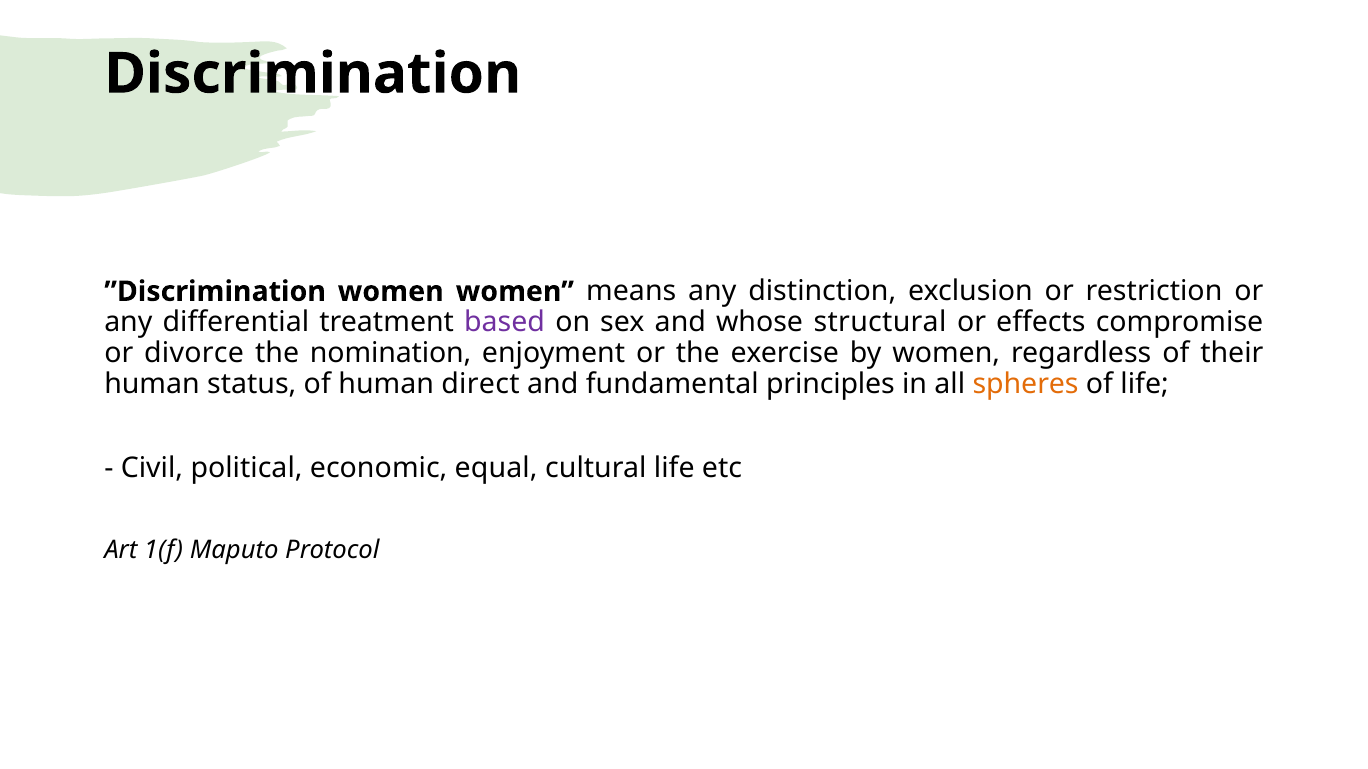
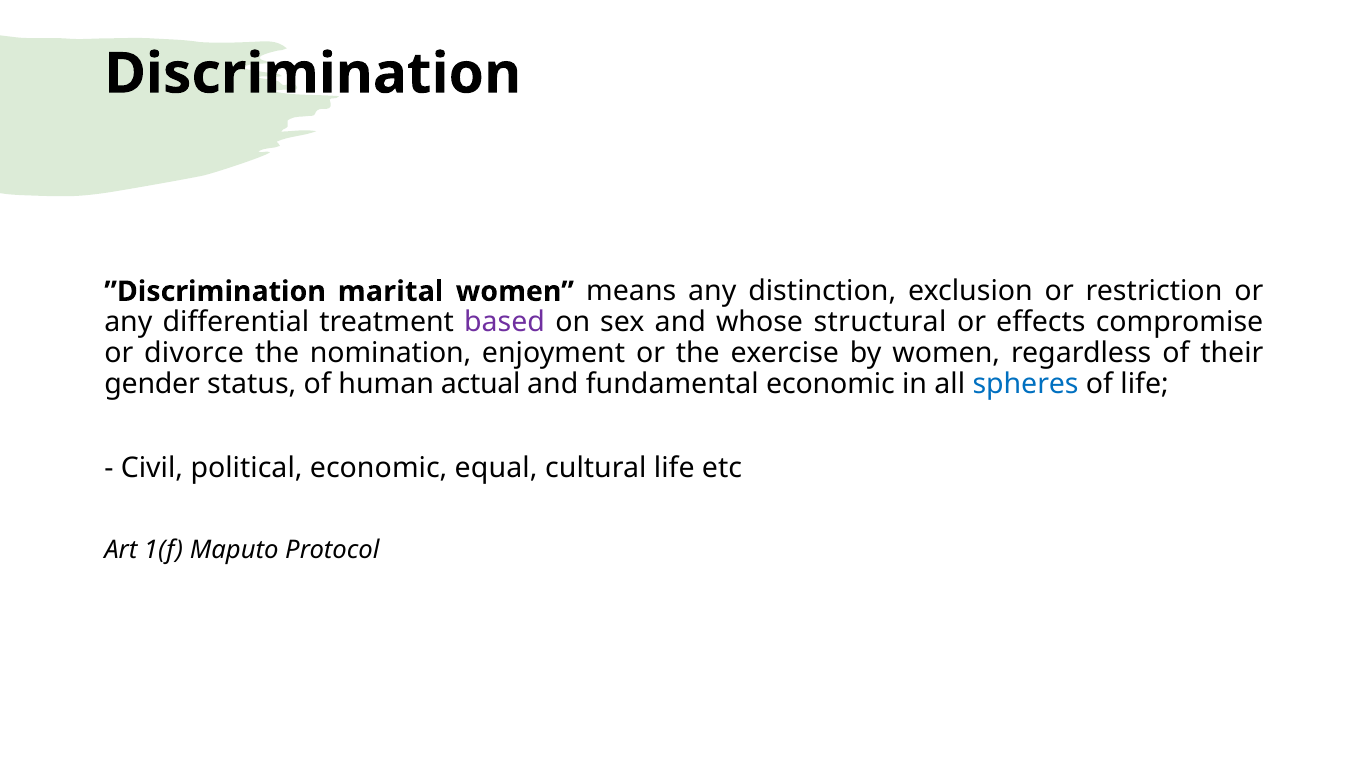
”Discrimination women: women -> marital (391, 292)
human: human -> gender (152, 384)
direct: direct -> actual (481, 384)
fundamental principles: principles -> economic (830, 384)
spheres colour: orange -> blue (1026, 384)
